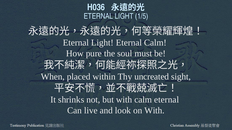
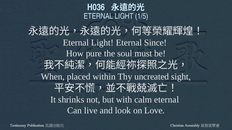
Eternal Calm: Calm -> Since (155, 43)
on With: With -> Love (155, 111)
